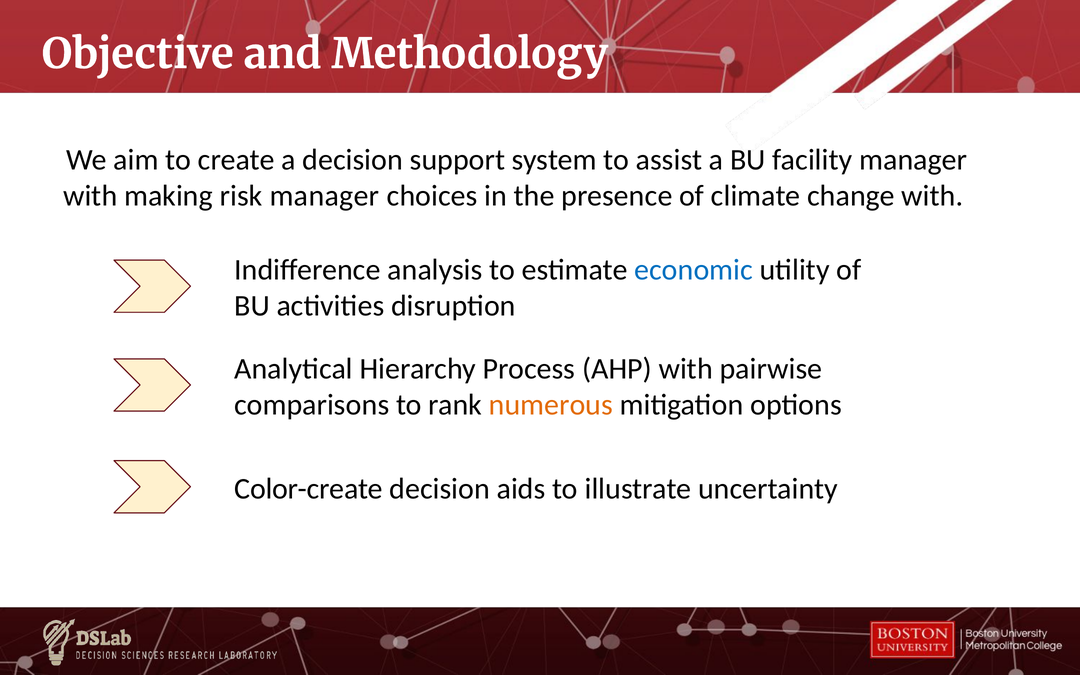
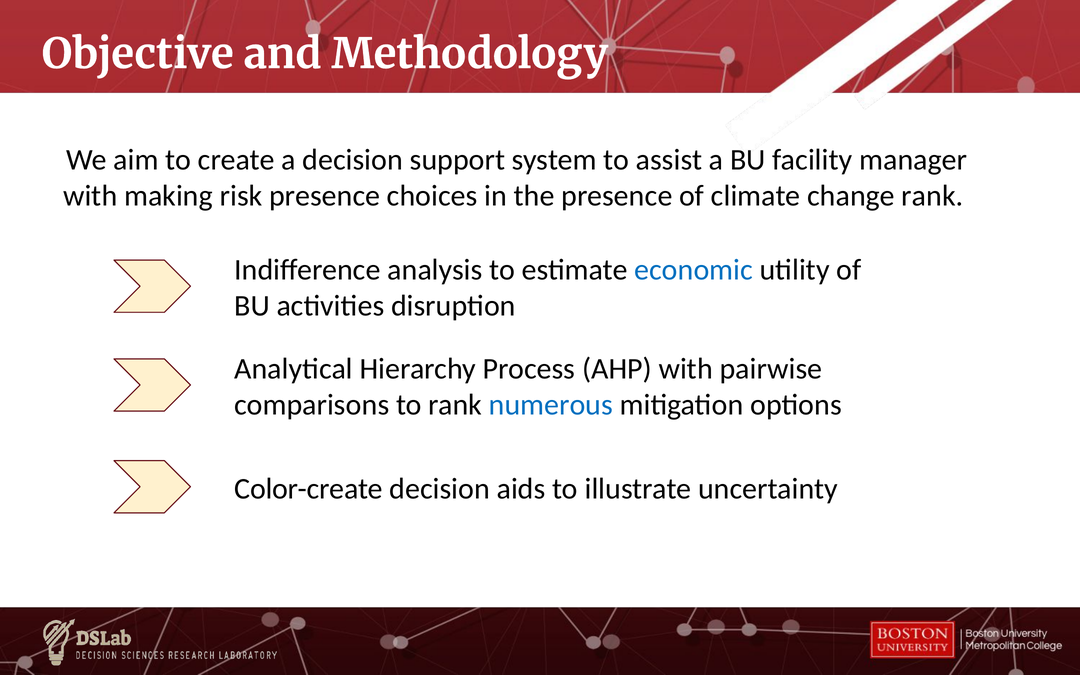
risk manager: manager -> presence (325, 196)
change with: with -> rank (932, 196)
numerous colour: orange -> blue (551, 405)
